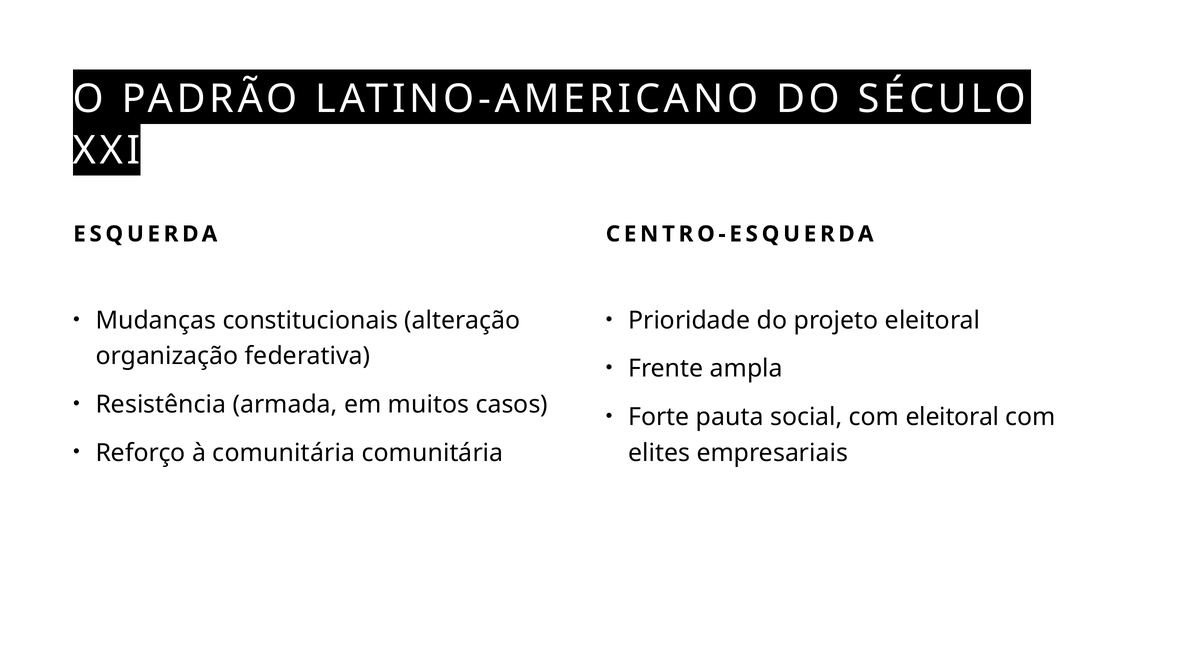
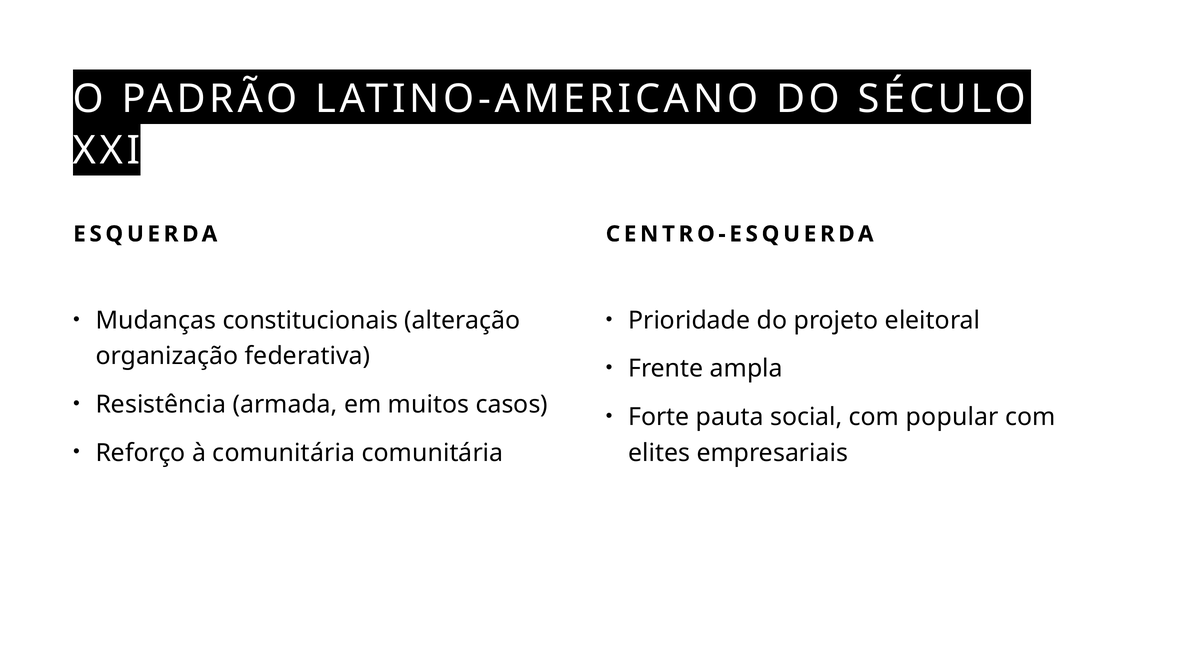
com eleitoral: eleitoral -> popular (952, 417)
